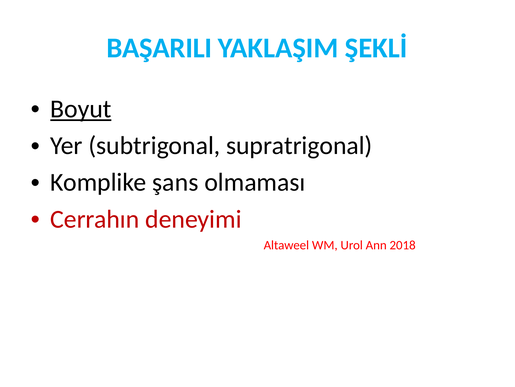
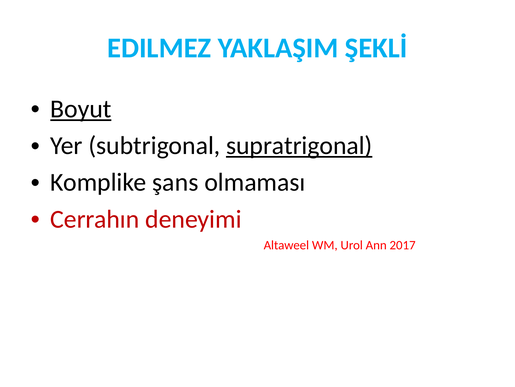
BAŞARILI: BAŞARILI -> EDILMEZ (159, 48)
supratrigonal underline: none -> present (299, 145)
2018: 2018 -> 2017 (403, 245)
